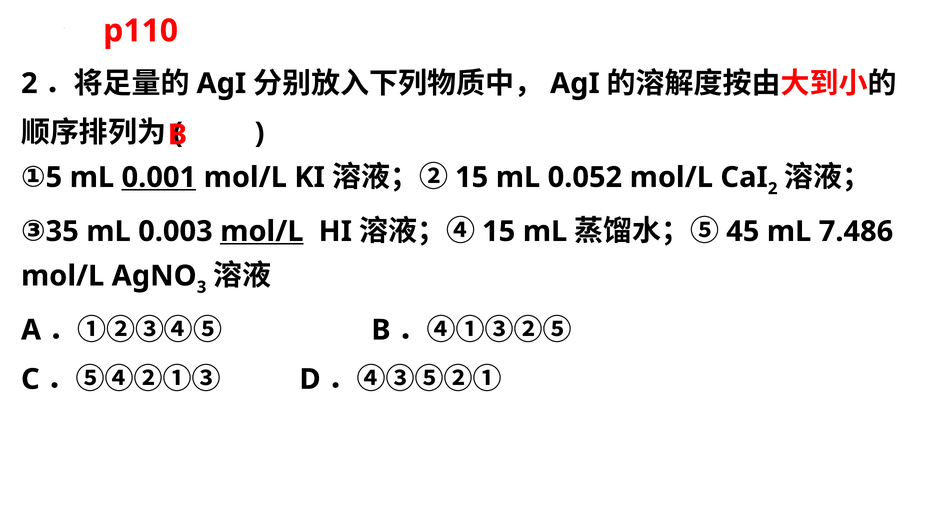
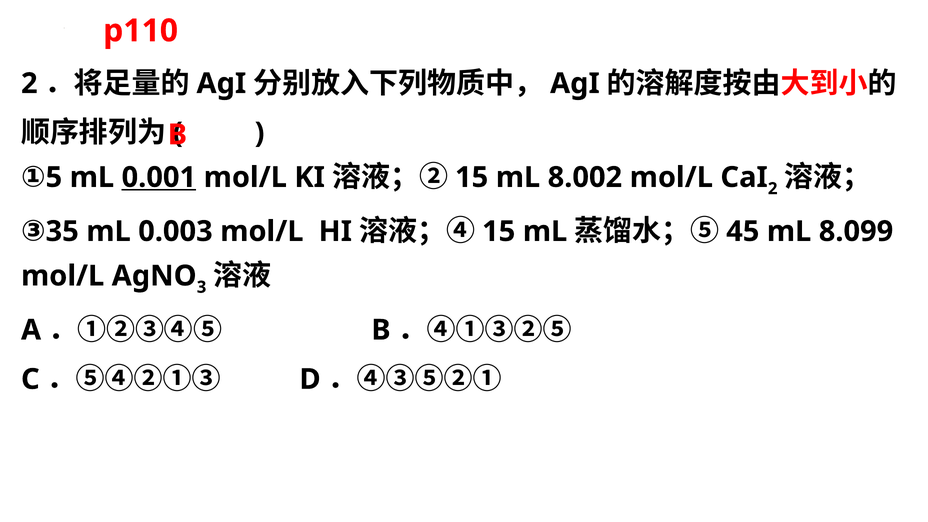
0.052: 0.052 -> 8.002 (585, 177)
mol/L underline: present -> none (262, 231)
7.486: 7.486 -> 8.099 (856, 231)
